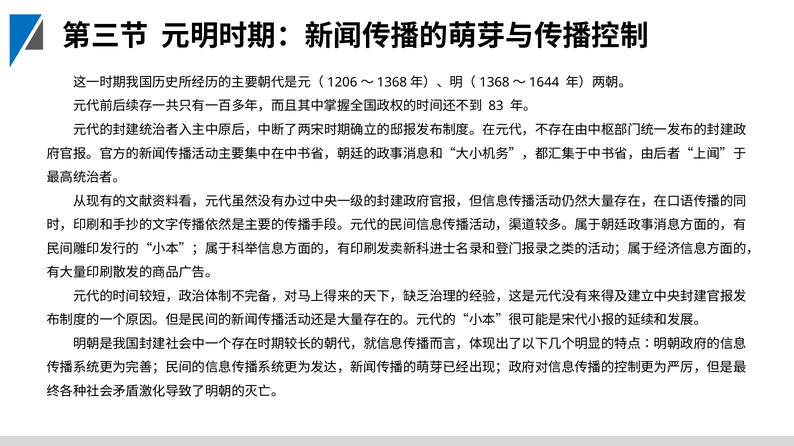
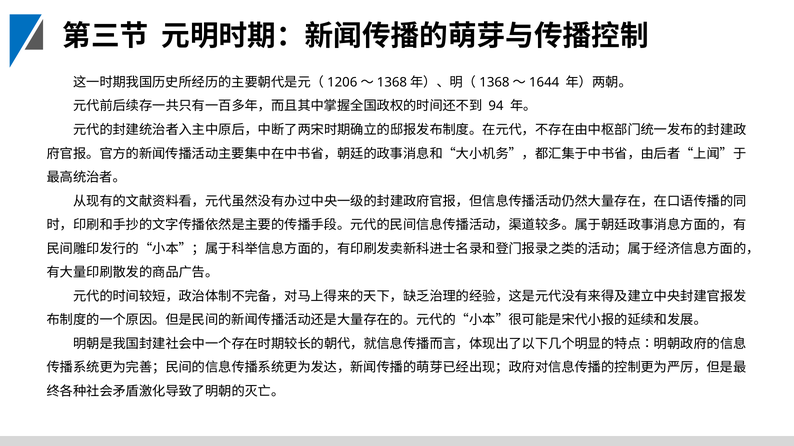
83: 83 -> 94 (496, 106)
